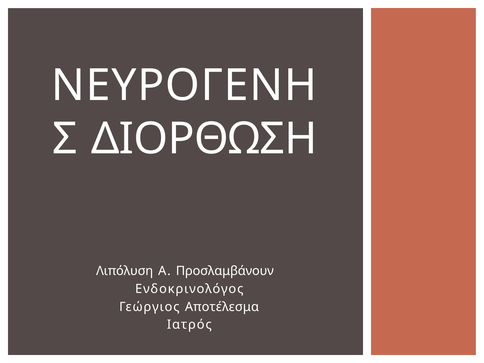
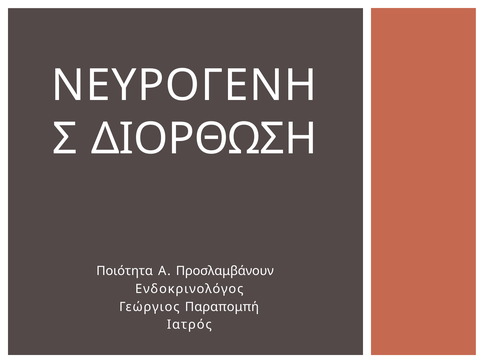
Λιπόλυση: Λιπόλυση -> Ποιότητα (125, 271)
Αποτέλεσμα: Αποτέλεσμα -> Παραπομπή (222, 307)
